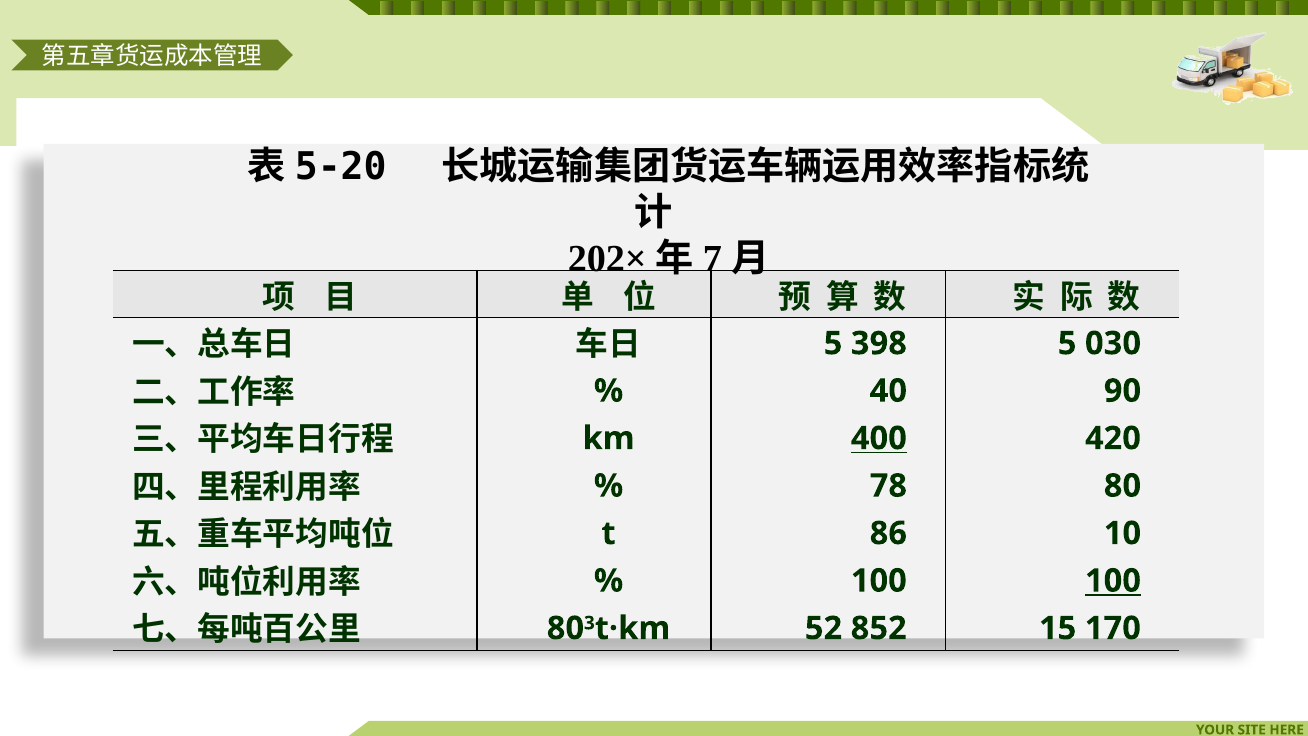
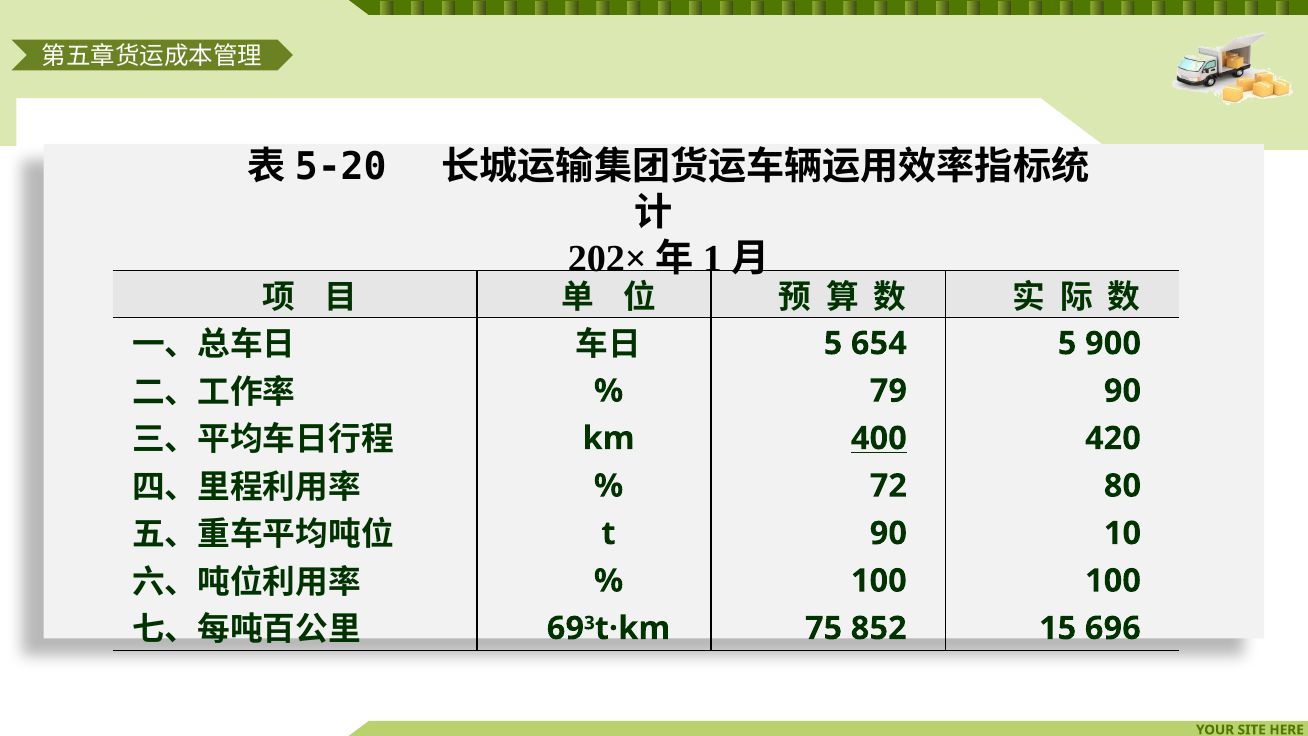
7: 7 -> 1 (713, 259)
398: 398 -> 654 (879, 343)
030: 030 -> 900 (1113, 343)
40: 40 -> 79 (888, 391)
78: 78 -> 72 (888, 486)
t 86: 86 -> 90 (888, 533)
100 underline: present -> none (1113, 581)
80: 80 -> 69 (565, 628)
52: 52 -> 75 (824, 628)
170: 170 -> 696 (1113, 628)
